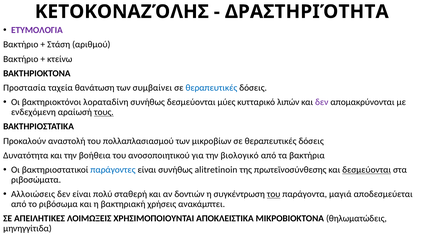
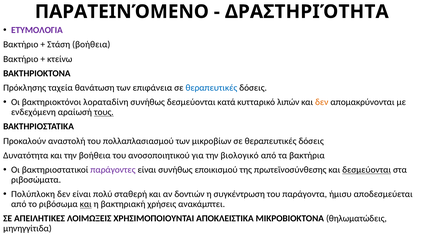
ΚΕΤΟΚΟΝΑΖΌΛΗΣ: ΚΕΤΟΚΟΝΑΖΌΛΗΣ -> ΠΑΡΑΤΕΙΝΌΜΕΝΟ (122, 12)
Στάση αριθμού: αριθμού -> βοήθεια (91, 45)
Προστασία: Προστασία -> Πρόκλησης (25, 88)
συμβαίνει: συμβαίνει -> επιφάνεια (152, 88)
μύες: μύες -> κατά (226, 102)
δεν colour: purple -> orange (322, 102)
παράγοντες colour: blue -> purple (113, 170)
alitretinoin: alitretinoin -> εποικισμού (216, 170)
Αλλοιώσεις: Αλλοιώσεις -> Πολύπλοκη (33, 195)
του underline: present -> none (274, 195)
μαγιά: μαγιά -> ήμισυ (340, 195)
και underline: none -> present (86, 205)
